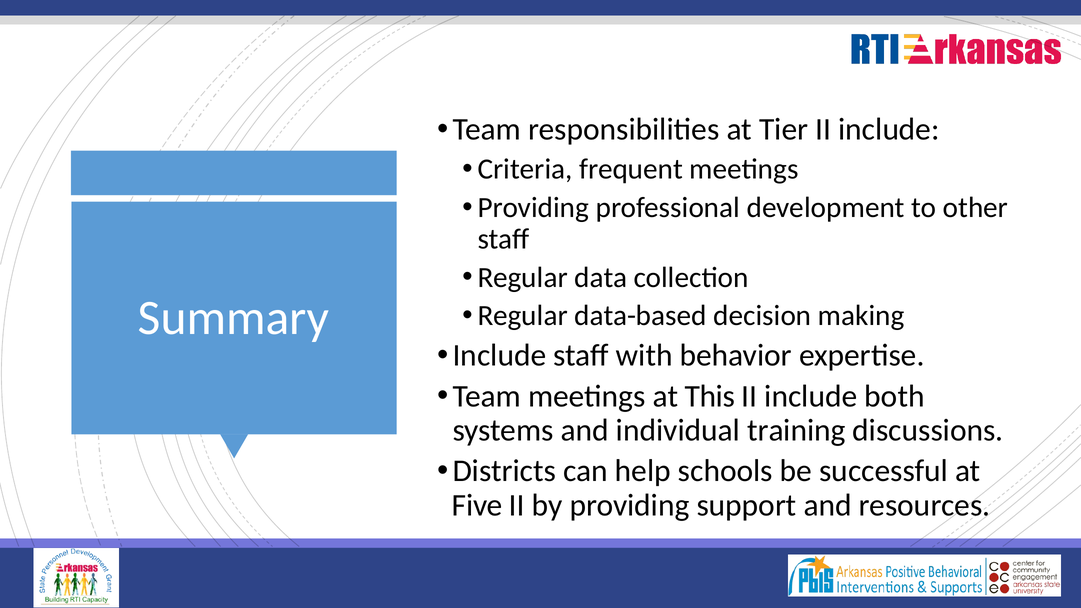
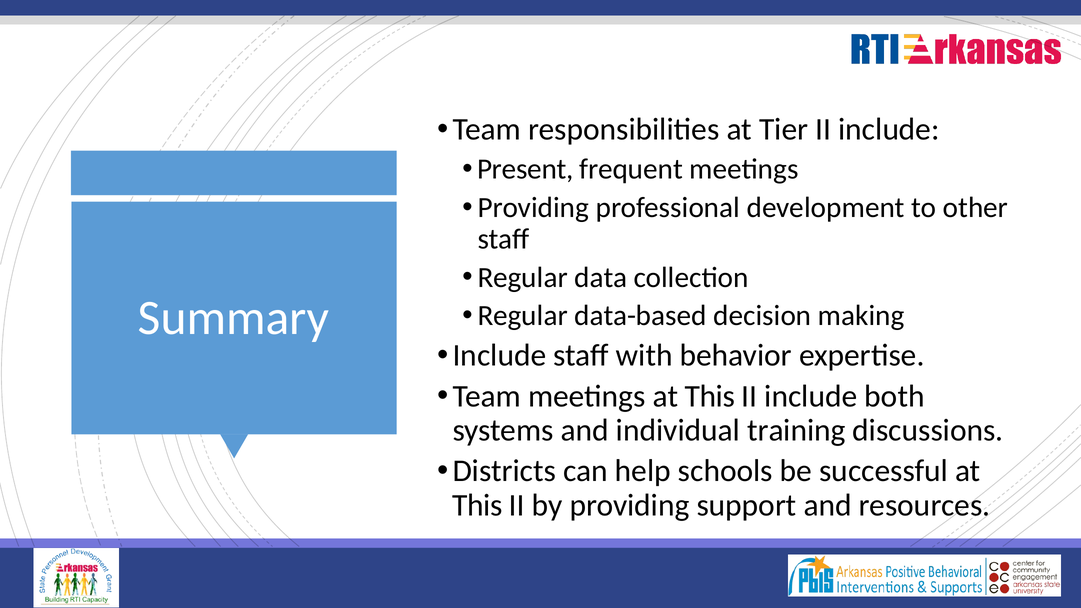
Criteria: Criteria -> Present (525, 169)
Five: Five -> This (477, 505)
